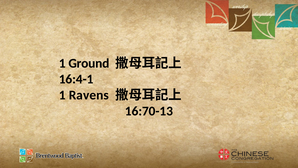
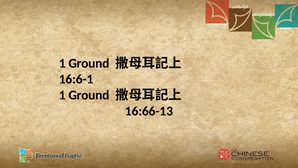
16:4-1: 16:4-1 -> 16:6-1 (76, 79)
Ravens: Ravens -> Ground (89, 95)
16:70-13: 16:70-13 -> 16:66-13 (149, 111)
